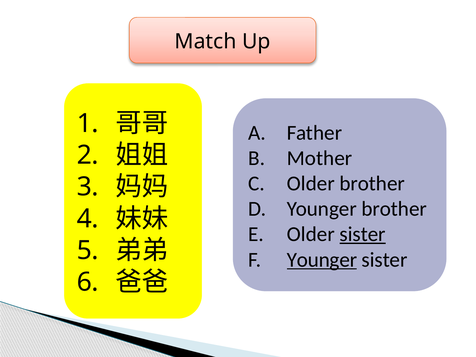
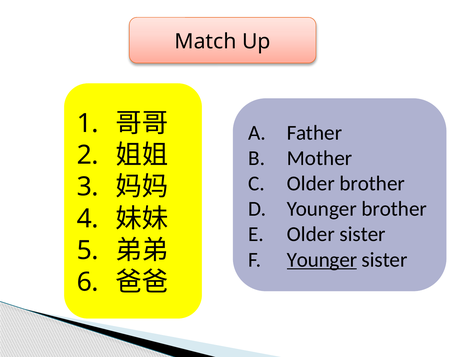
sister underline: present -> none (363, 234)
